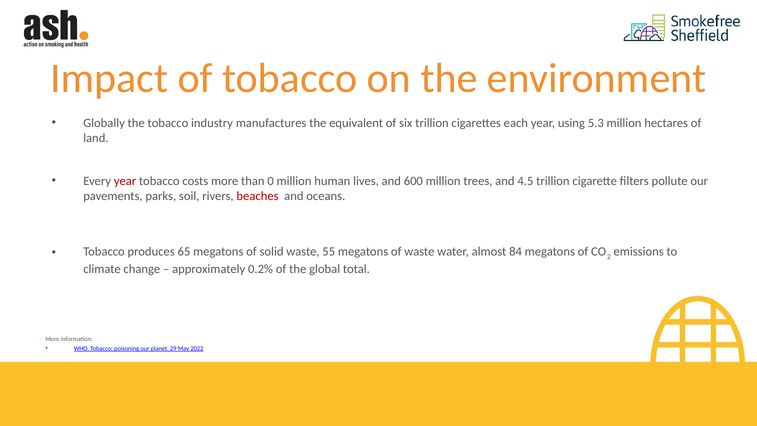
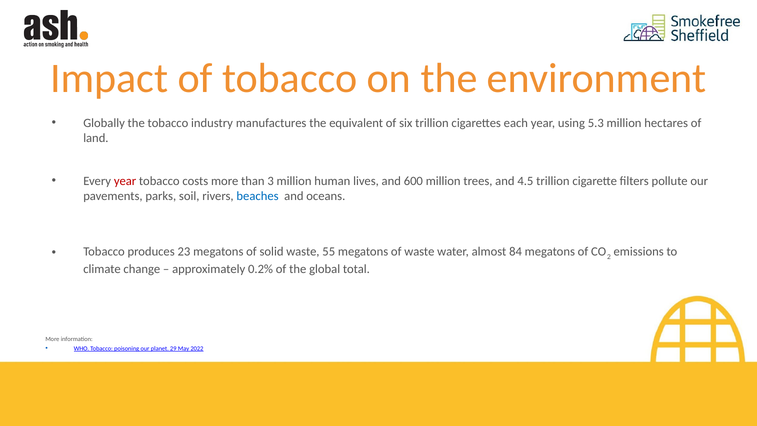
0: 0 -> 3 (271, 181)
beaches colour: red -> blue (258, 196)
65: 65 -> 23 (184, 252)
